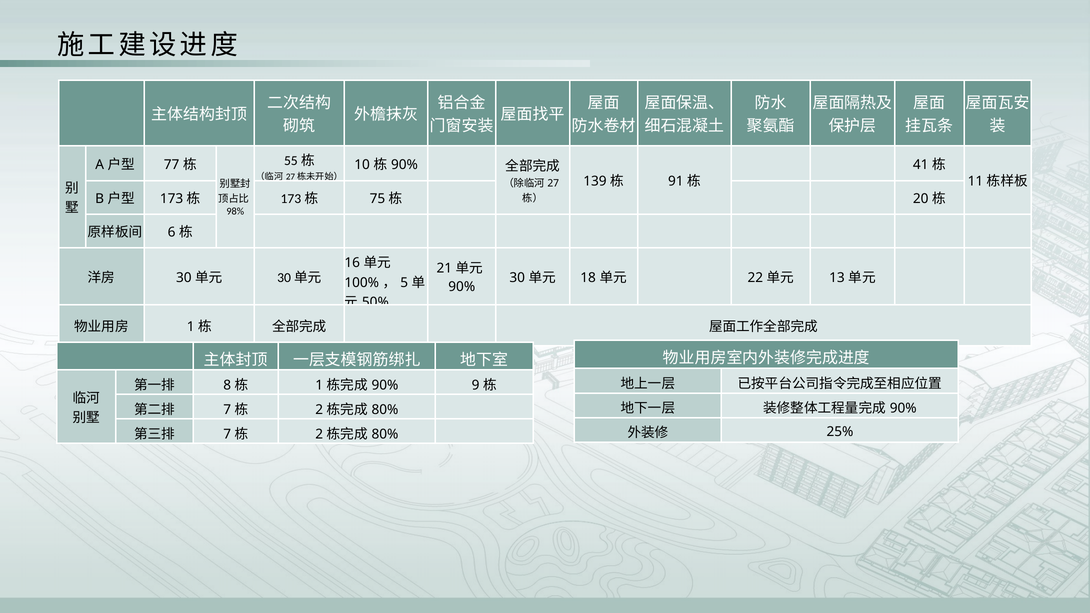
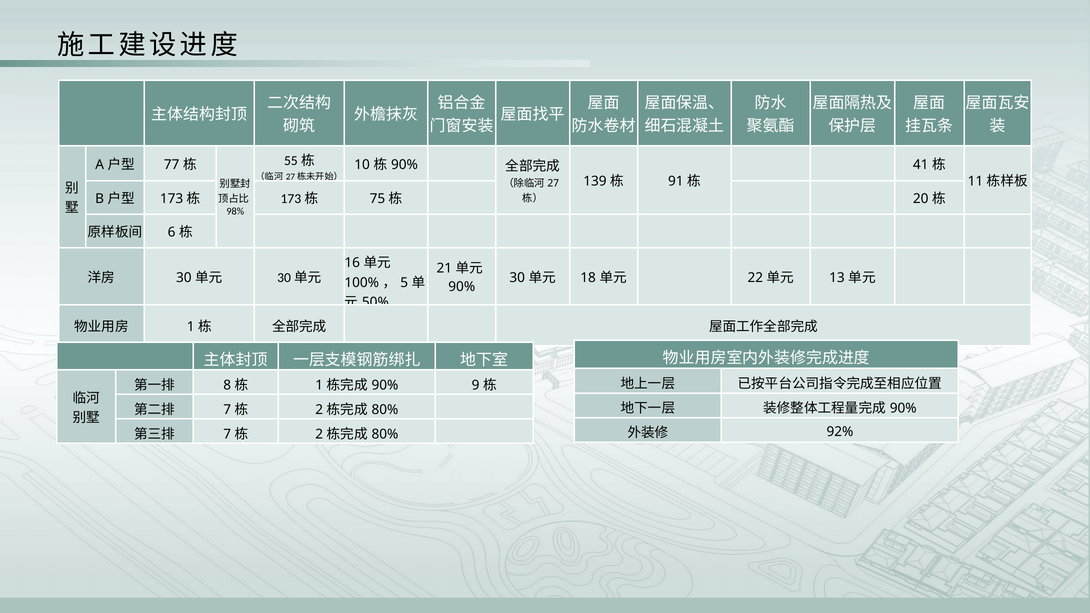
25%: 25% -> 92% (840, 432)
